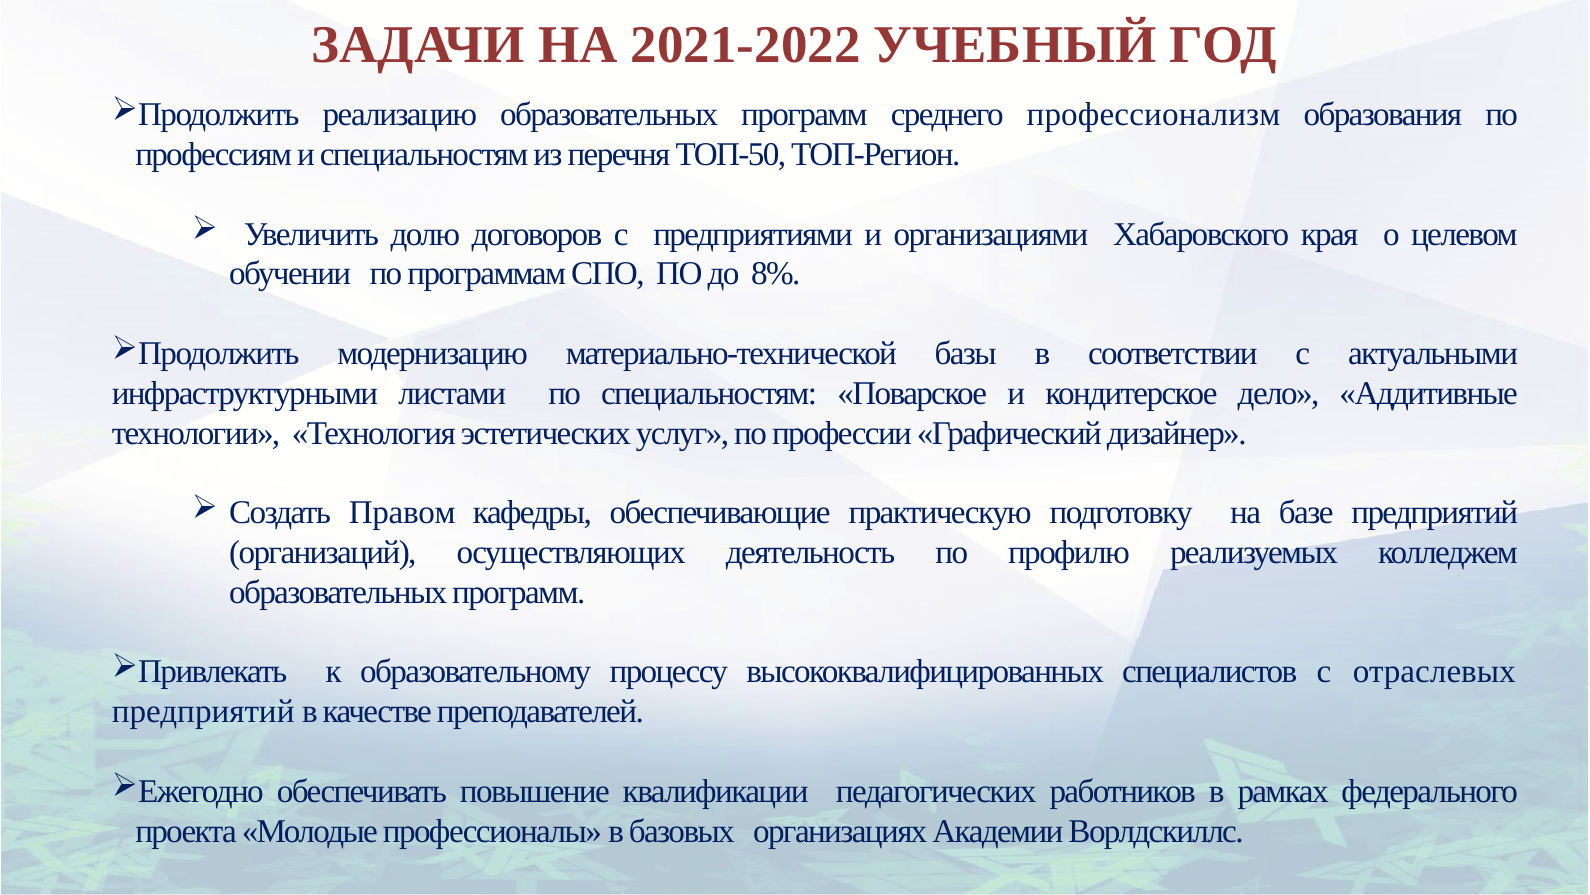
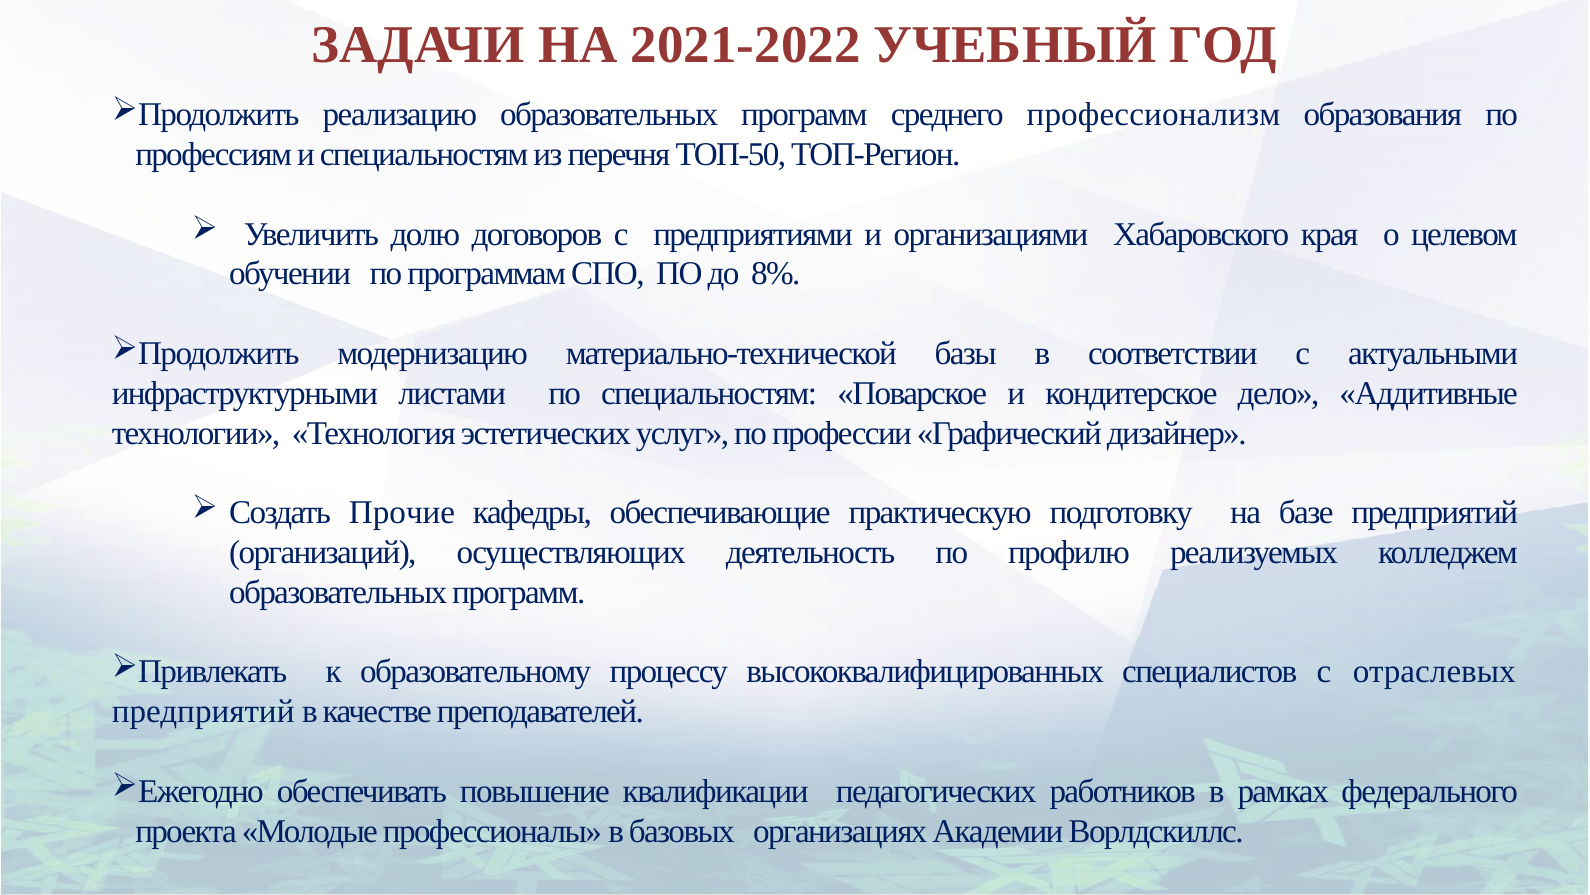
Правом: Правом -> Прочие (402, 512)
